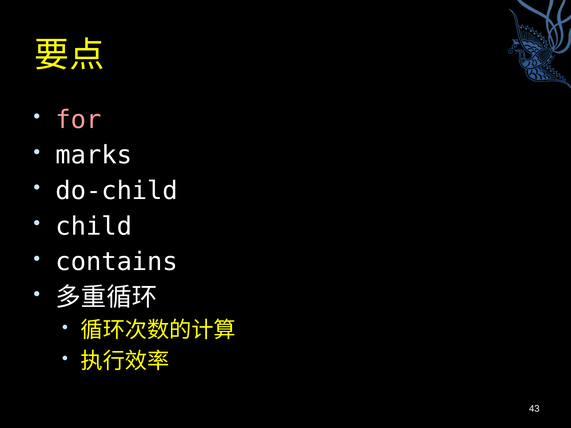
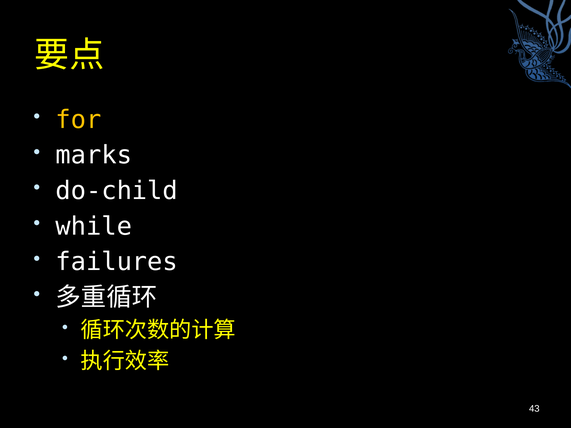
for colour: pink -> yellow (79, 120)
child: child -> while (94, 226)
contains: contains -> failures (117, 262)
